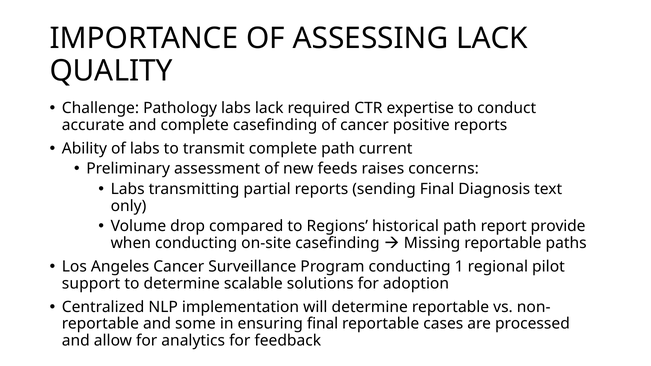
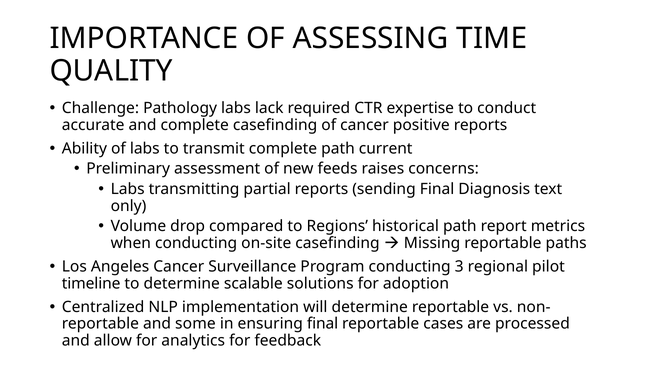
ASSESSING LACK: LACK -> TIME (492, 39)
provide: provide -> metrics (558, 226)
1: 1 -> 3 (459, 267)
support: support -> timeline (91, 284)
